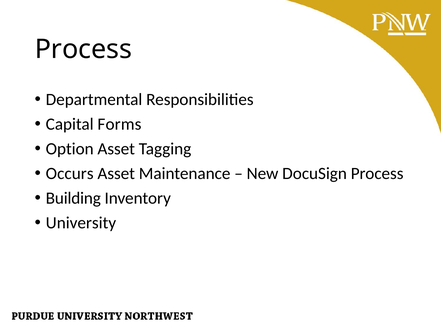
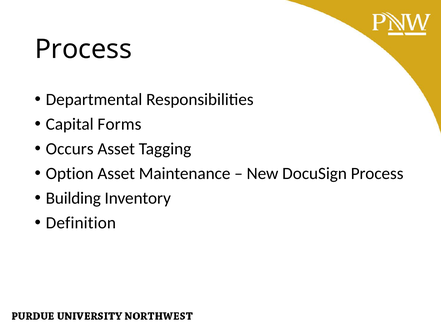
Option: Option -> Occurs (70, 149)
Occurs: Occurs -> Option (70, 173)
University: University -> Definition (81, 223)
